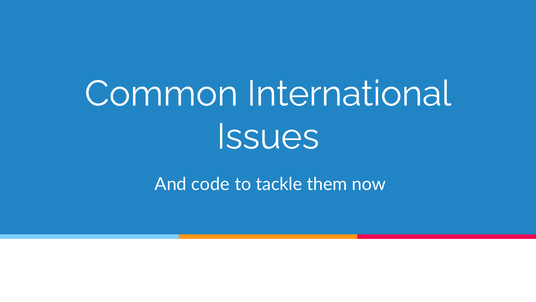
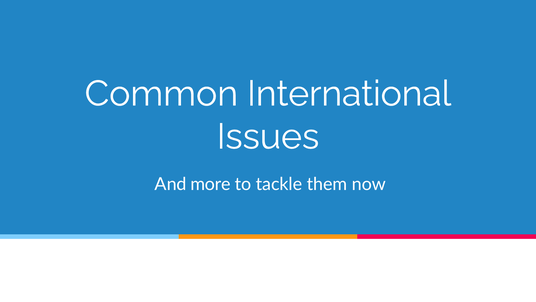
code: code -> more (211, 184)
